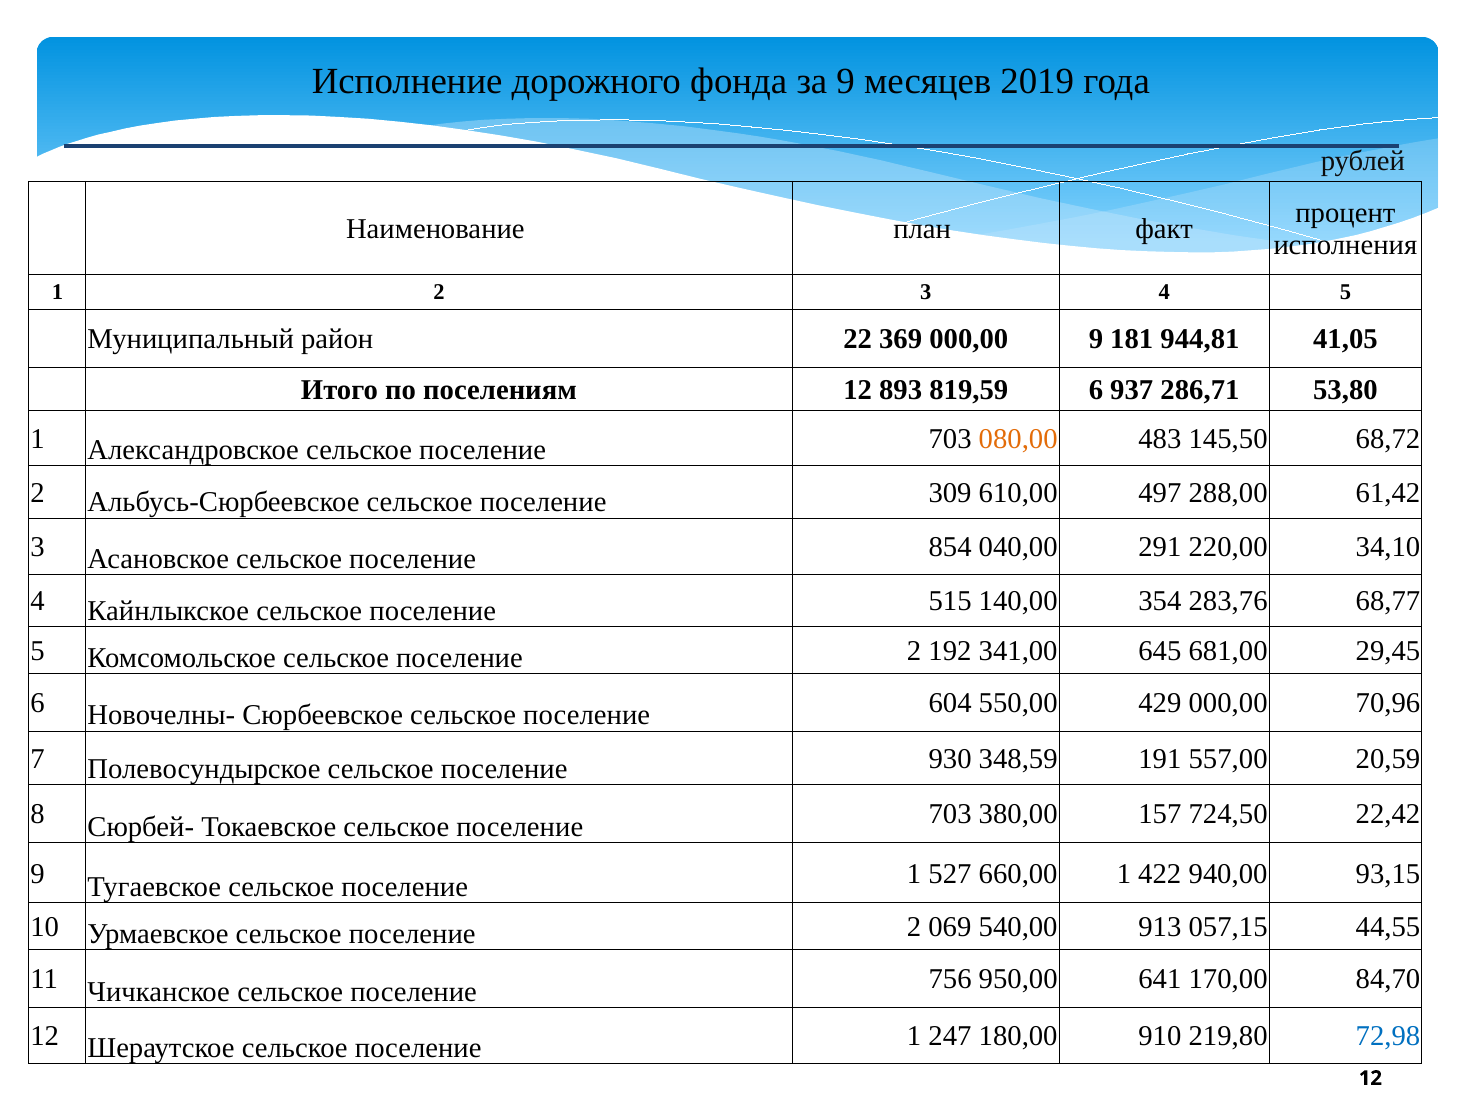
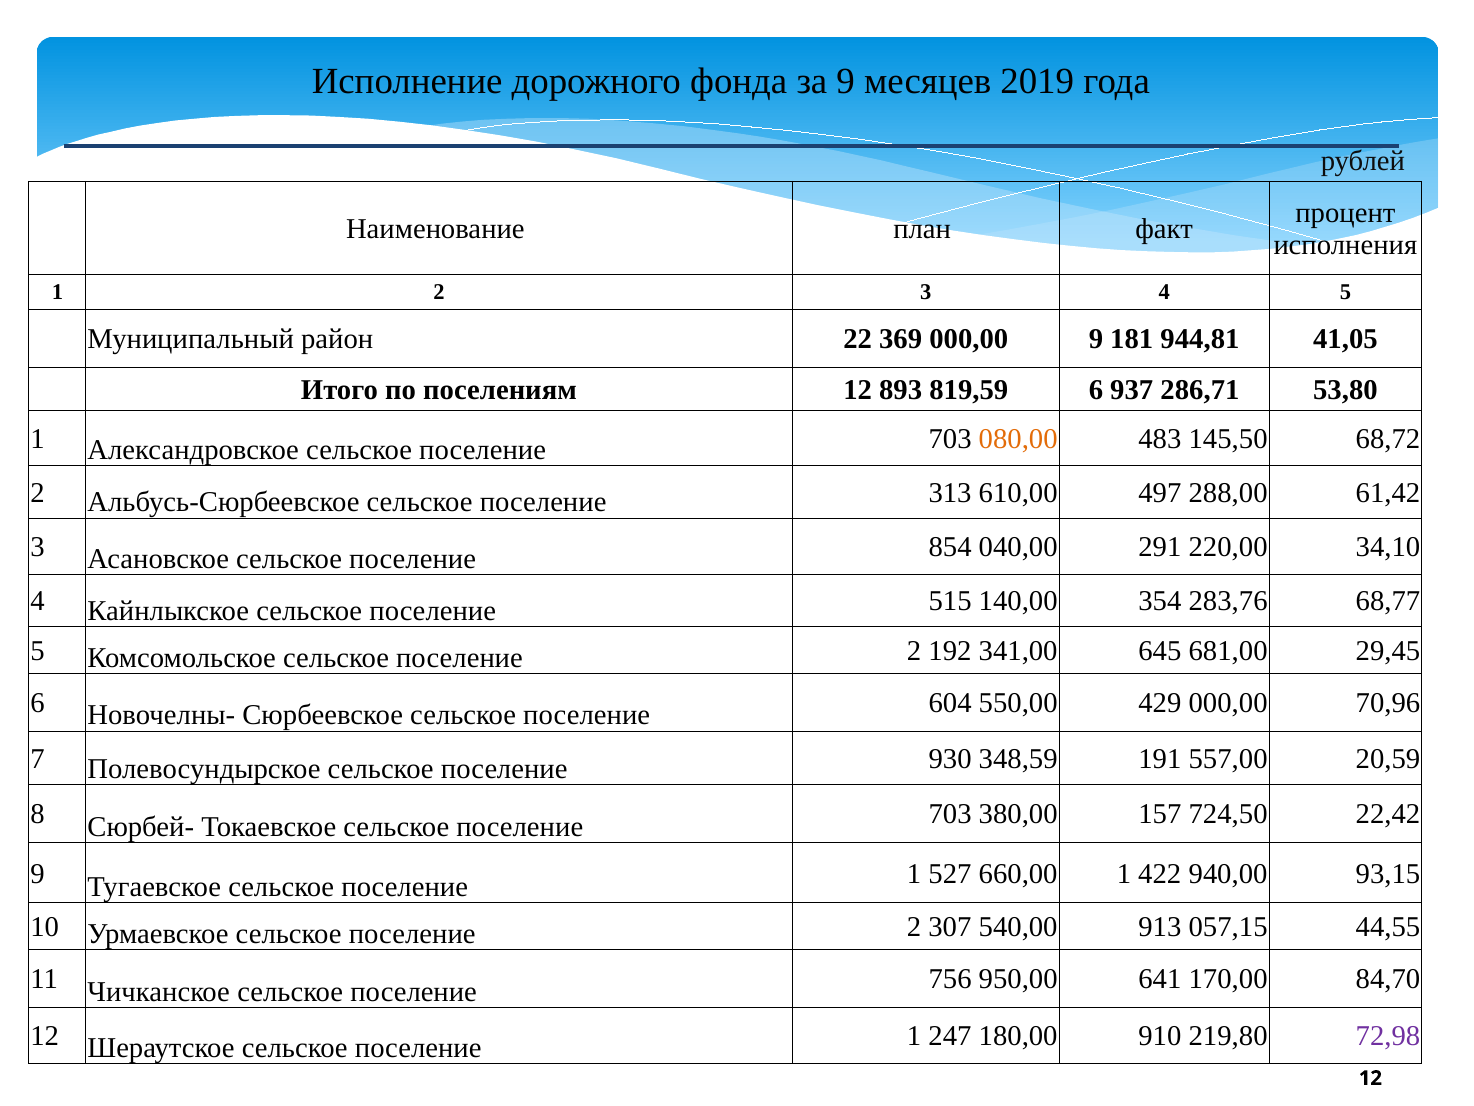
309: 309 -> 313 (950, 492)
069: 069 -> 307 (950, 927)
72,98 colour: blue -> purple (1388, 1036)
